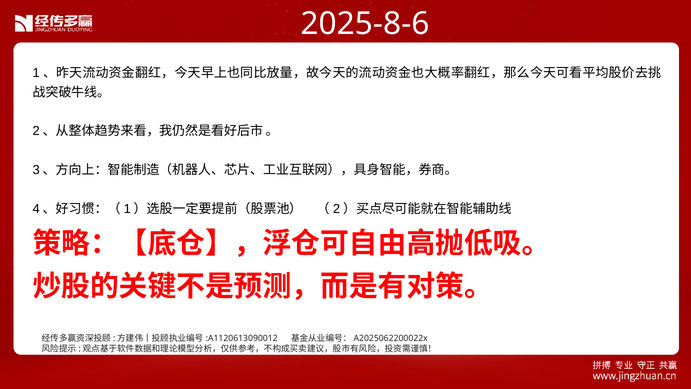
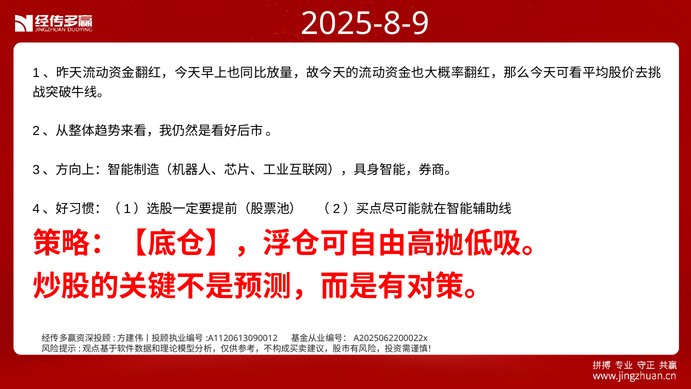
2025-8-6: 2025-8-6 -> 2025-8-9 (365, 24)
